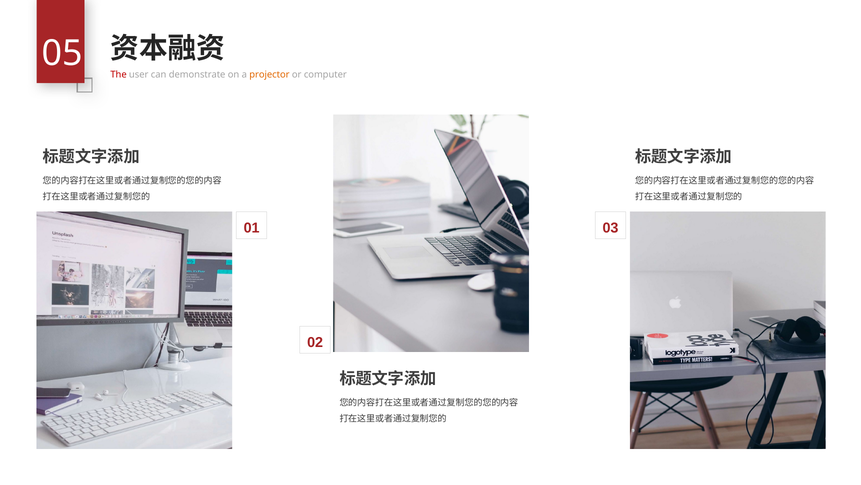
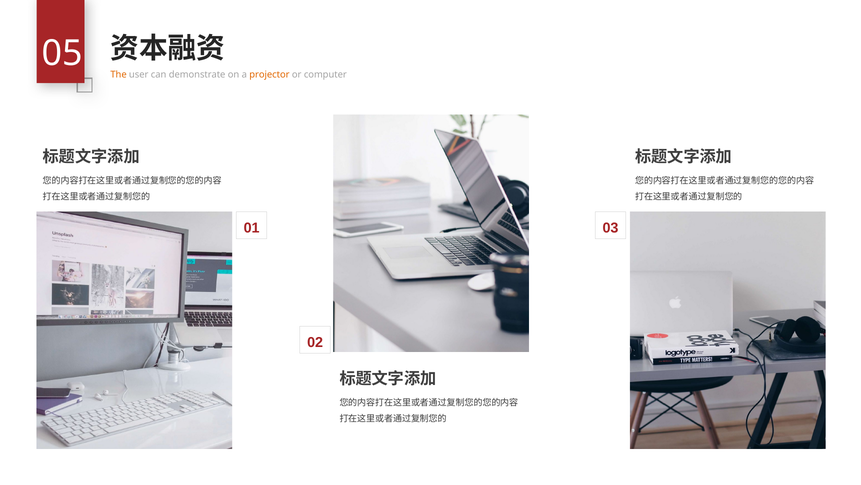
The colour: red -> orange (119, 75)
